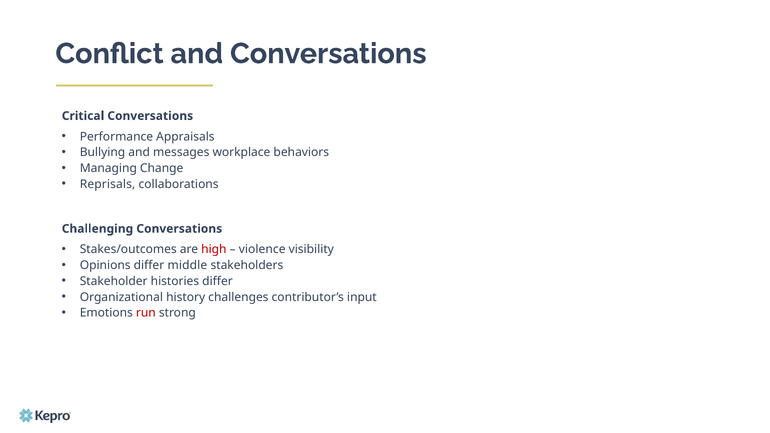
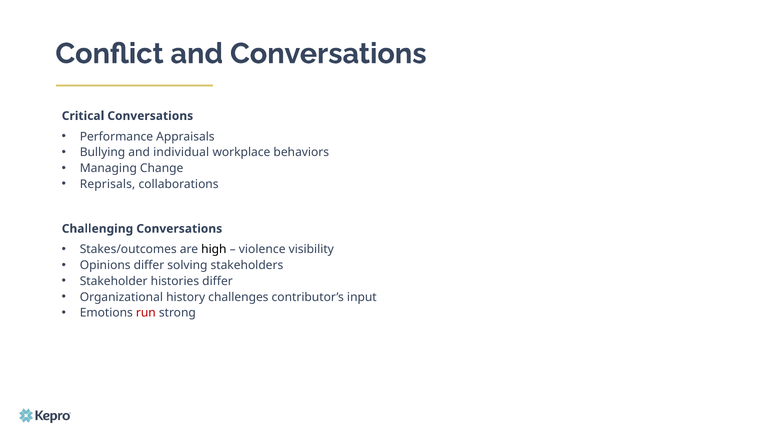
messages: messages -> individual (181, 152)
high colour: red -> black (214, 250)
middle: middle -> solving (187, 265)
